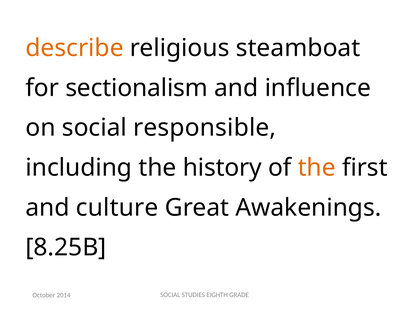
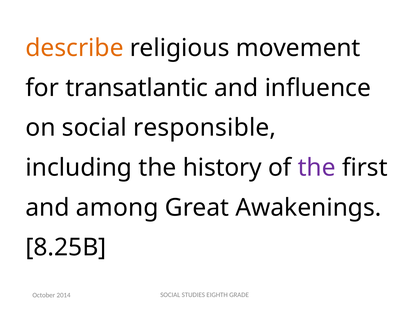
steamboat: steamboat -> movement (298, 48)
sectionalism: sectionalism -> transatlantic (137, 88)
the colour: orange -> purple (317, 168)
culture: culture -> among (117, 208)
